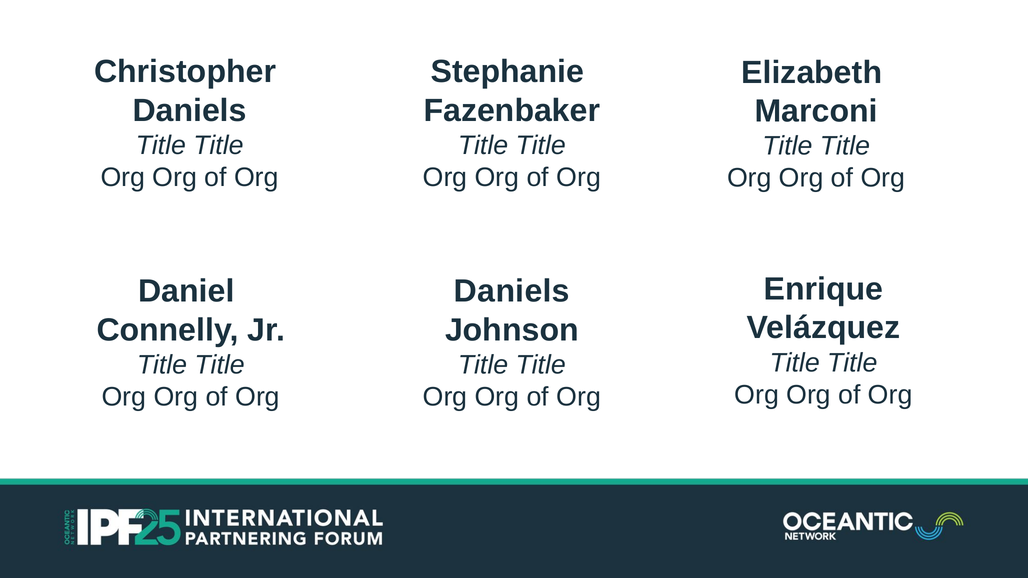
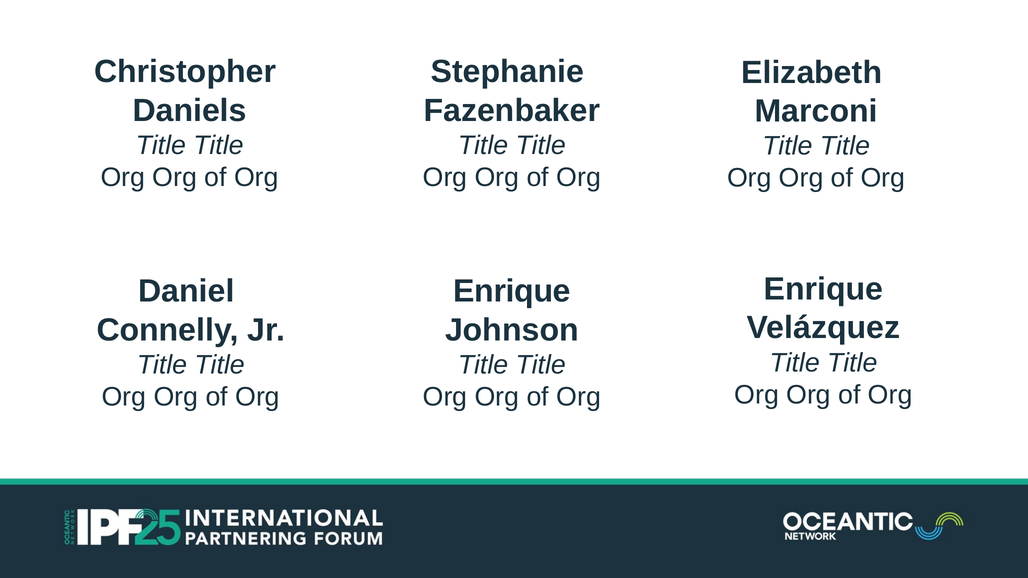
Daniels: Daniels -> Enrique (512, 292)
